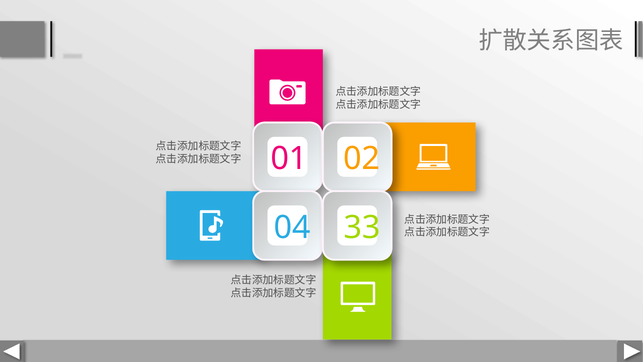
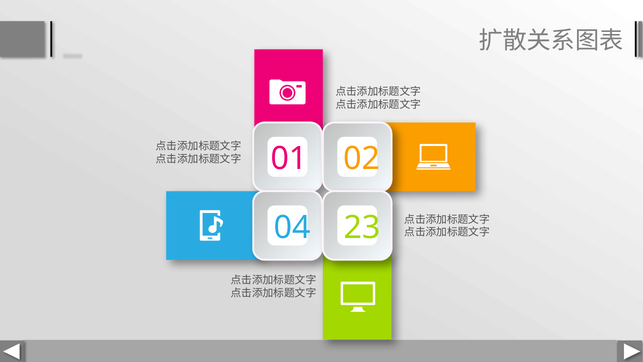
33: 33 -> 23 (362, 227)
